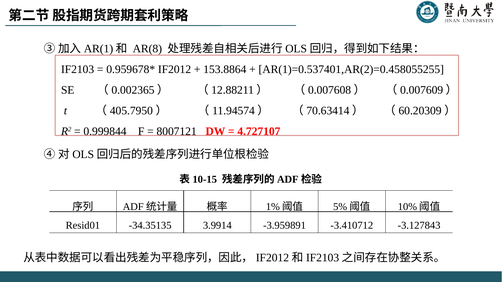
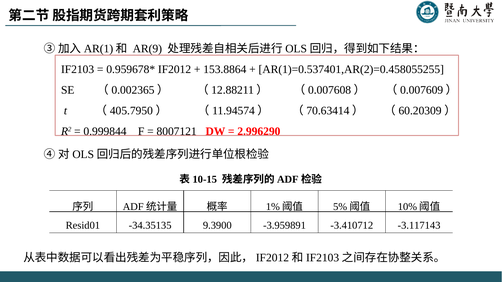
AR(8: AR(8 -> AR(9 (147, 49)
4.727107: 4.727107 -> 2.996290 (259, 131)
3.9914: 3.9914 -> 9.3900 (217, 226)
-3.127843: -3.127843 -> -3.117143 (419, 226)
